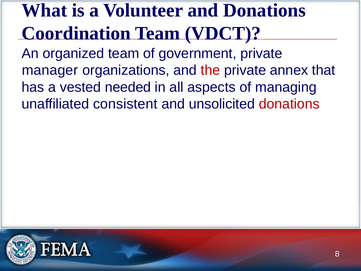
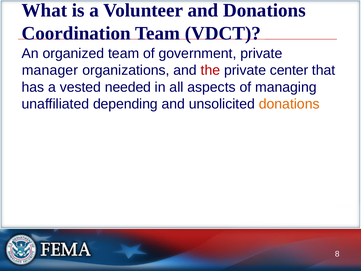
annex: annex -> center (289, 70)
consistent: consistent -> depending (125, 104)
donations colour: red -> orange (289, 104)
